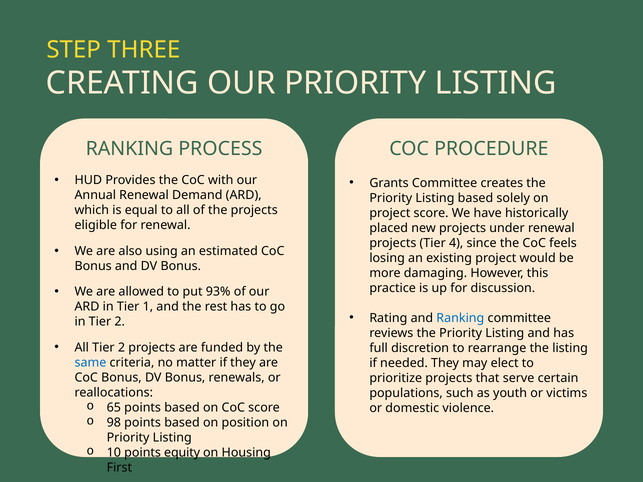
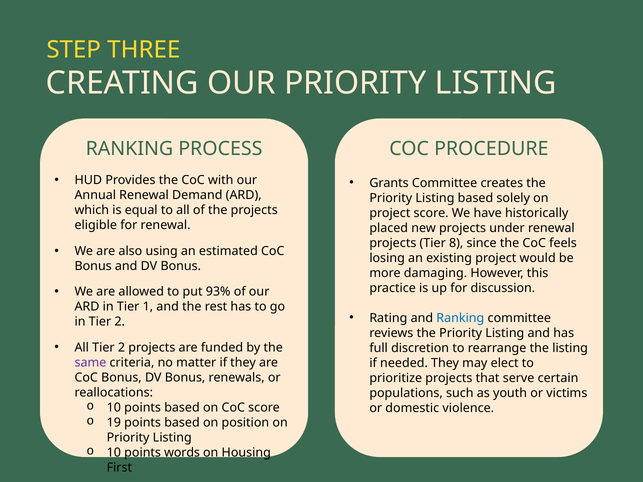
4: 4 -> 8 (456, 243)
same colour: blue -> purple (90, 363)
65: 65 -> 10 (114, 408)
98: 98 -> 19 (114, 423)
equity: equity -> words (182, 453)
